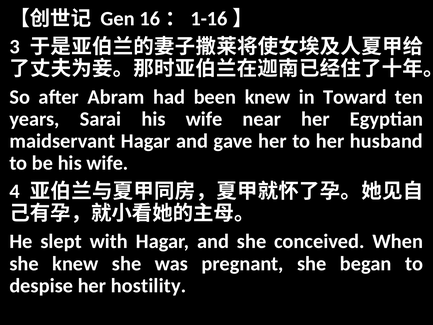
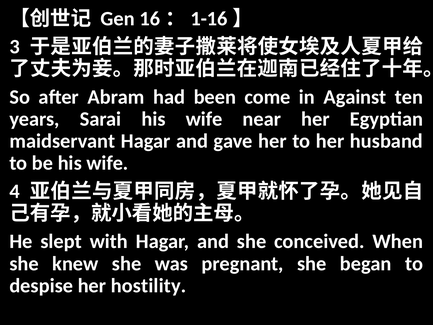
been knew: knew -> come (268, 97)
Toward: Toward -> Against (355, 97)
